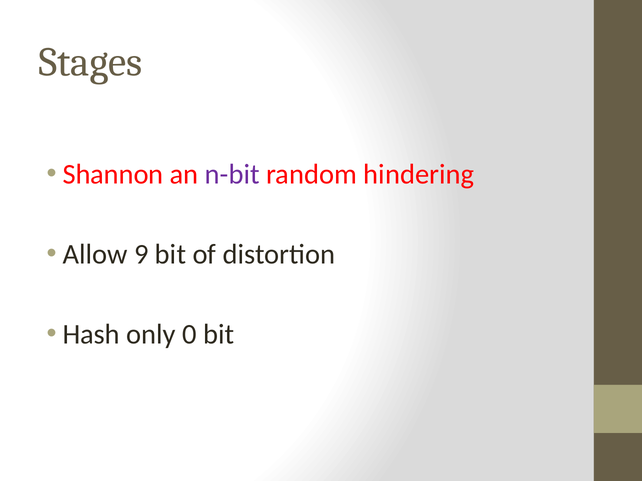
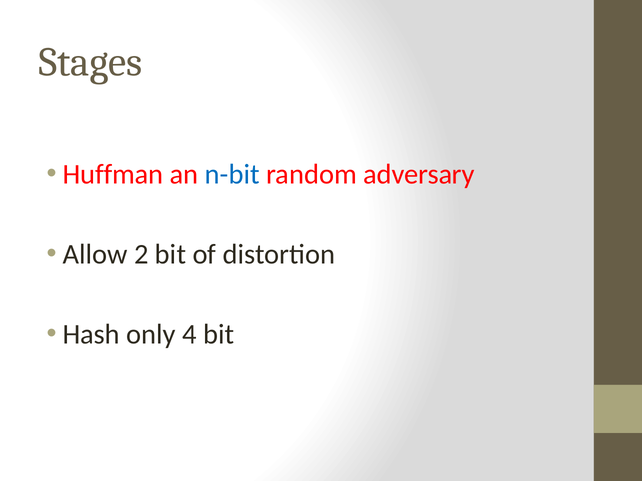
Shannon: Shannon -> Huffman (113, 175)
n-bit colour: purple -> blue (232, 175)
hindering: hindering -> adversary (419, 175)
9: 9 -> 2 (141, 255)
0: 0 -> 4 (190, 335)
